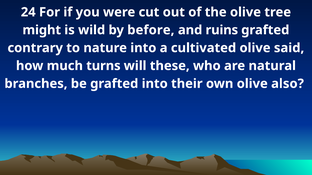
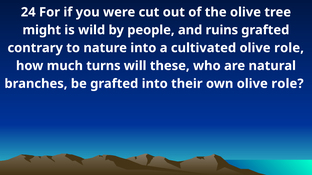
before: before -> people (151, 30)
cultivated olive said: said -> role (289, 48)
own olive also: also -> role (287, 84)
